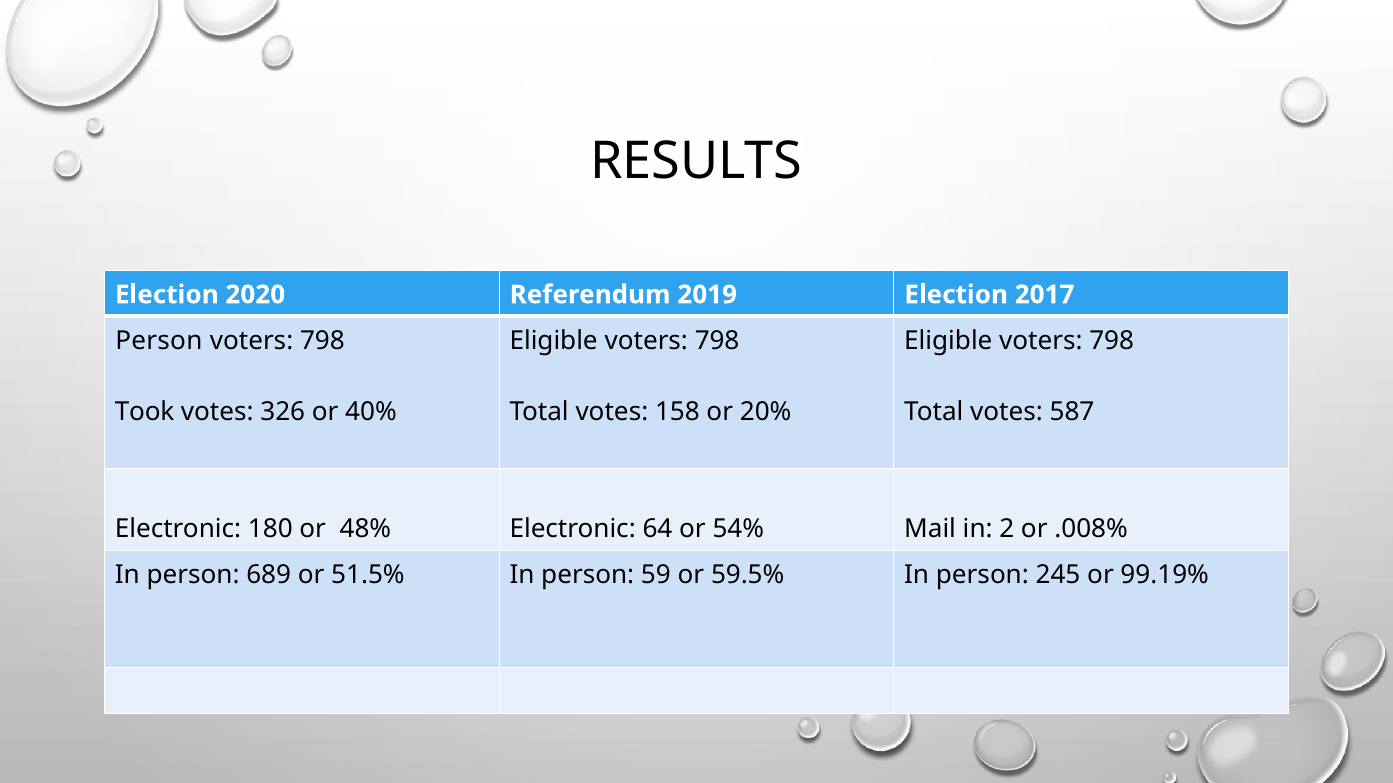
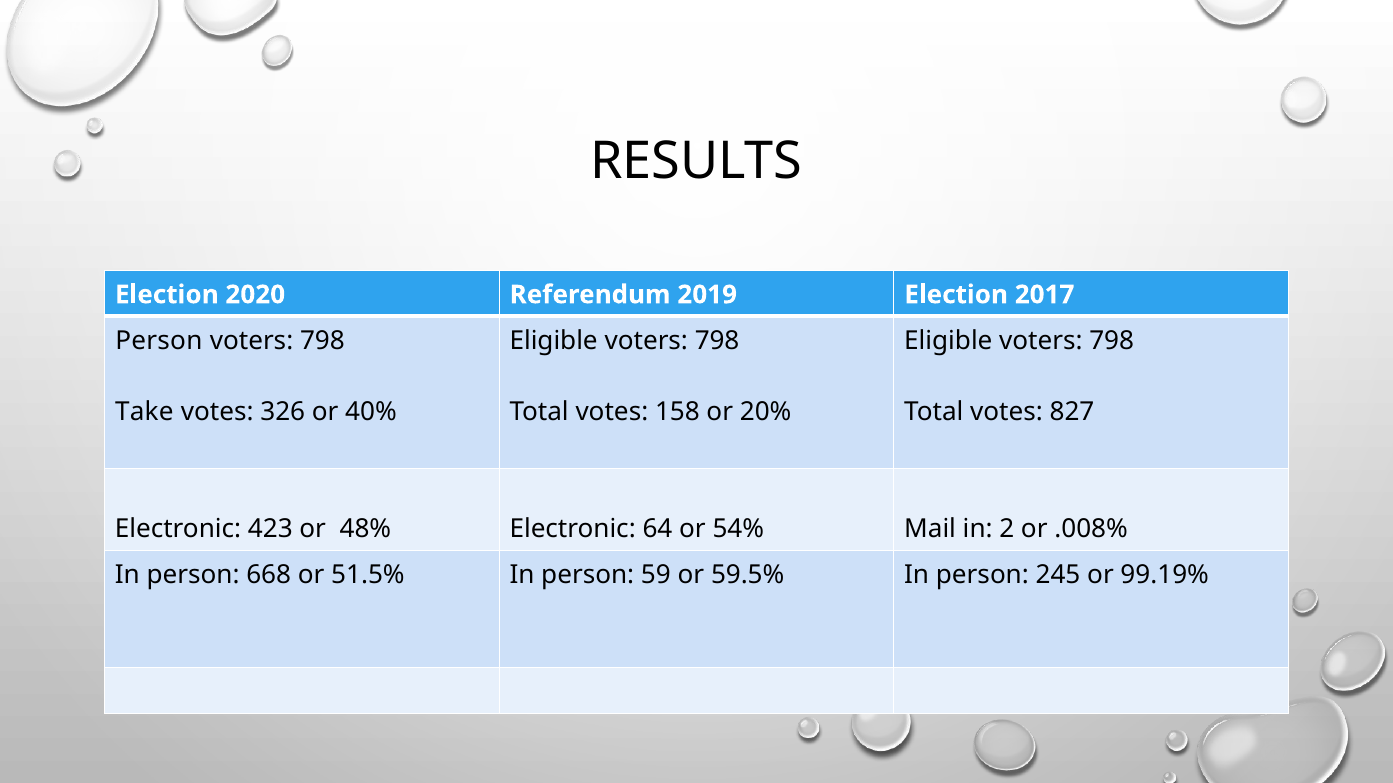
Took: Took -> Take (144, 412)
587: 587 -> 827 (1072, 412)
180: 180 -> 423 (270, 529)
689: 689 -> 668 (269, 575)
